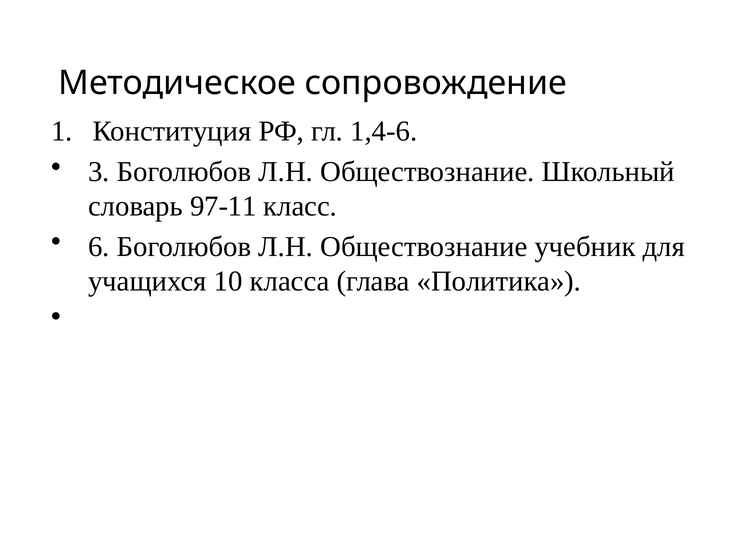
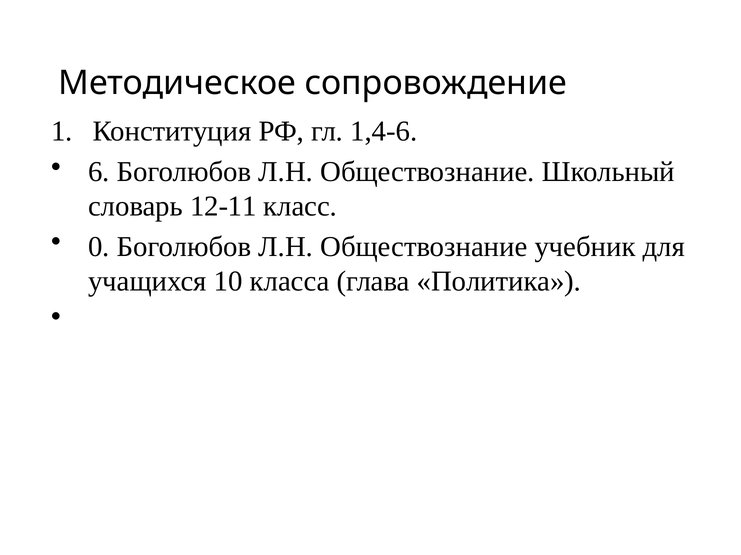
3: 3 -> 6 (99, 172)
97-11: 97-11 -> 12-11 (223, 207)
6: 6 -> 0 (99, 247)
